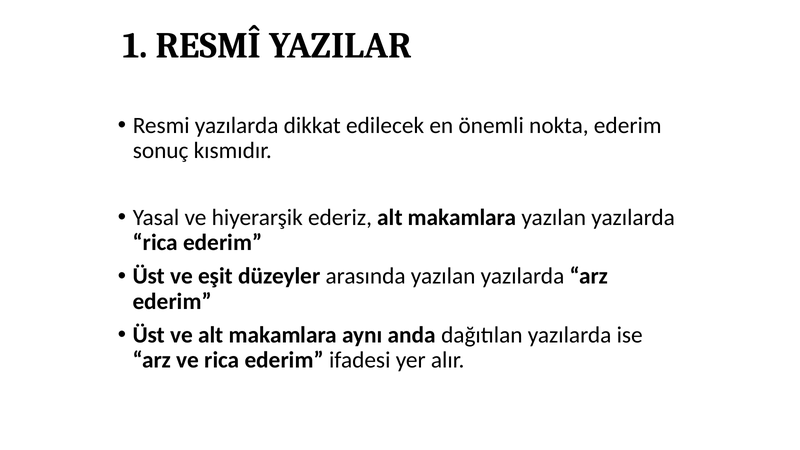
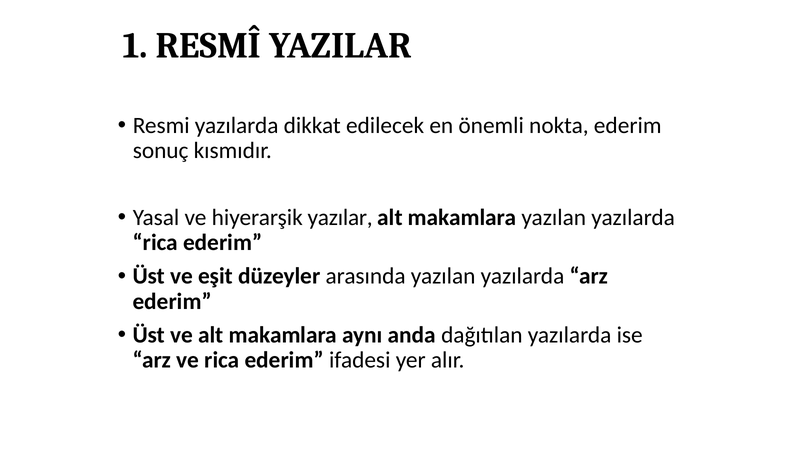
ederiz: ederiz -> yazılar (340, 218)
